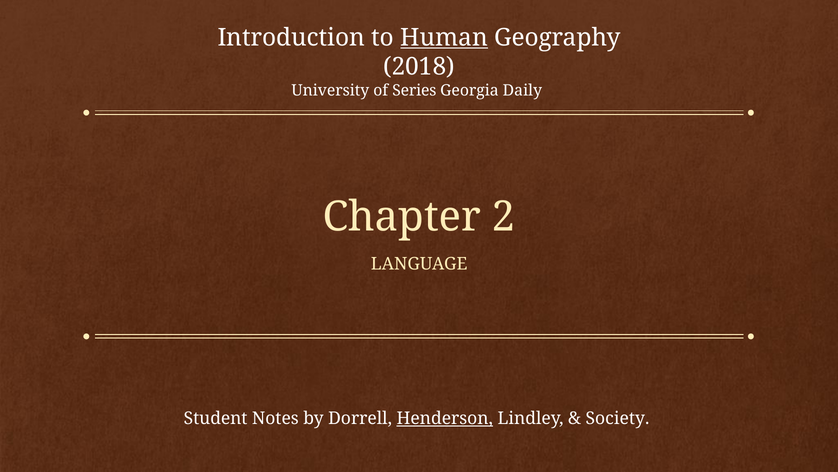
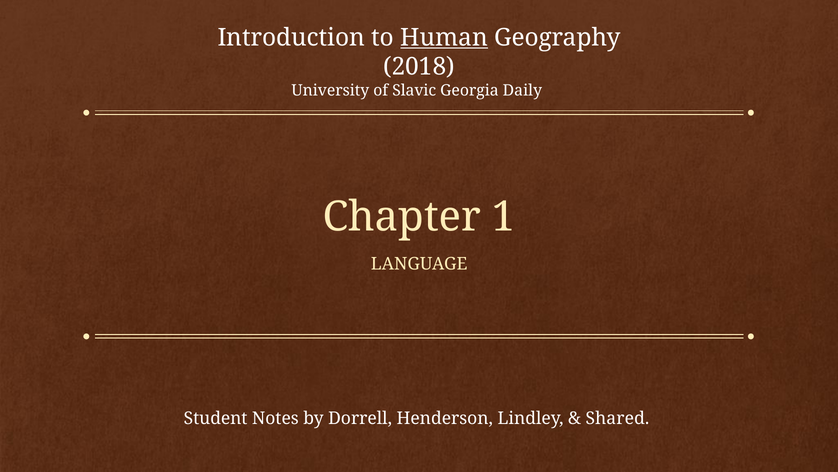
Series: Series -> Slavic (414, 90)
2: 2 -> 1 (504, 217)
Henderson underline: present -> none (445, 418)
Society: Society -> Shared (617, 418)
